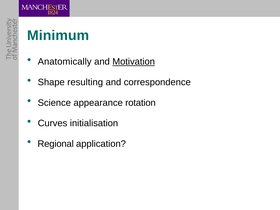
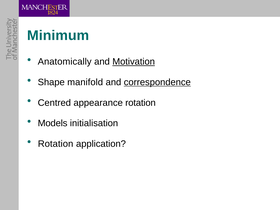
resulting: resulting -> manifold (85, 82)
correspondence underline: none -> present (157, 82)
Science: Science -> Centred (54, 103)
Curves: Curves -> Models (53, 123)
Regional: Regional -> Rotation (56, 144)
